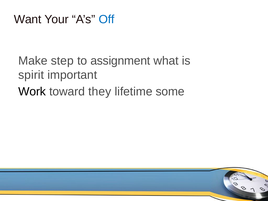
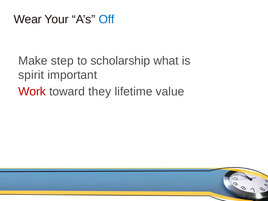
Want: Want -> Wear (28, 19)
assignment: assignment -> scholarship (120, 61)
Work colour: black -> red (32, 92)
some: some -> value (170, 92)
